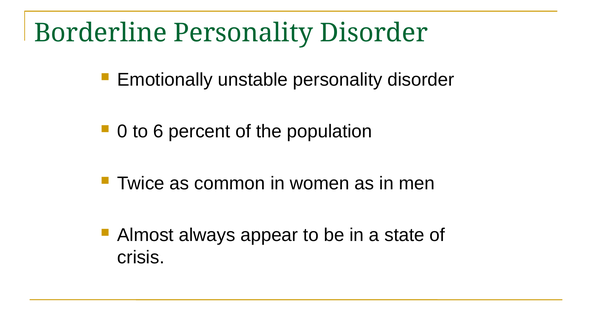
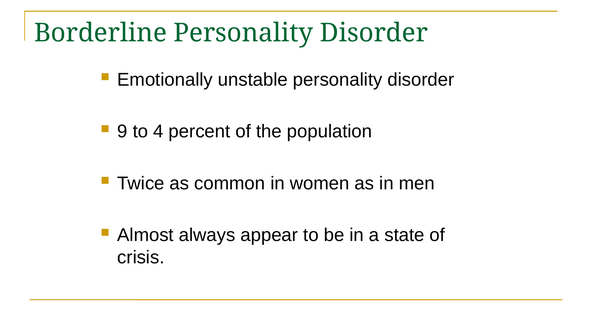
0: 0 -> 9 (122, 132)
6: 6 -> 4 (158, 132)
